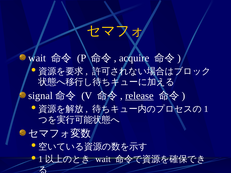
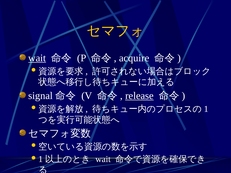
wait underline: none -> present (37, 58)
